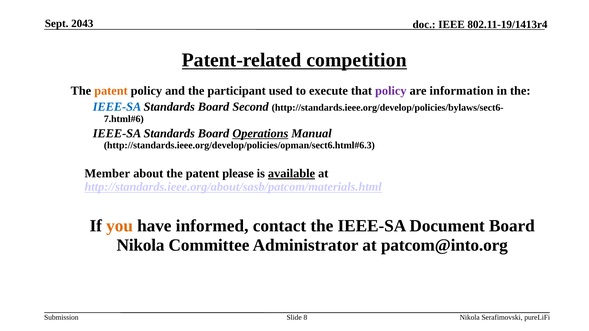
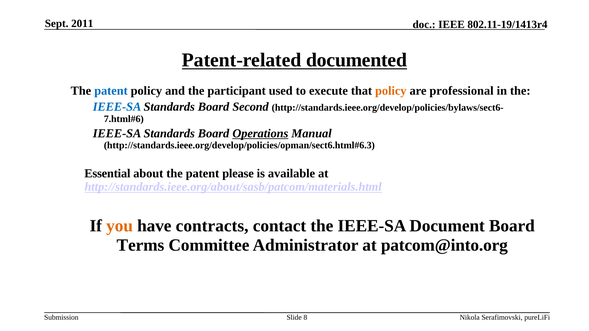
2043: 2043 -> 2011 (82, 23)
competition: competition -> documented (357, 60)
patent colour: orange -> blue (111, 91)
policy colour: purple -> orange (391, 91)
information: information -> professional (462, 91)
Member: Member -> Essential (107, 174)
available underline: present -> none (292, 174)
informed: informed -> contracts (212, 226)
Nikola: Nikola -> Terms (140, 245)
